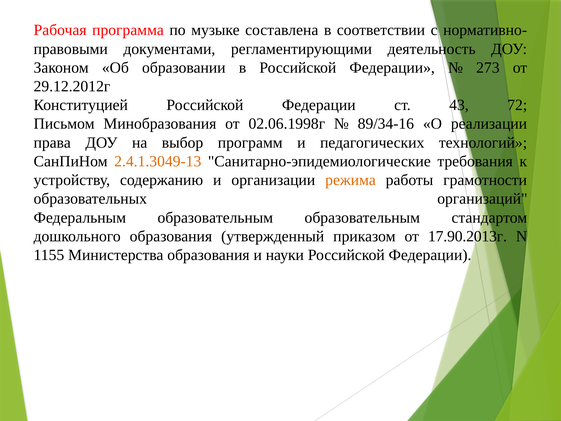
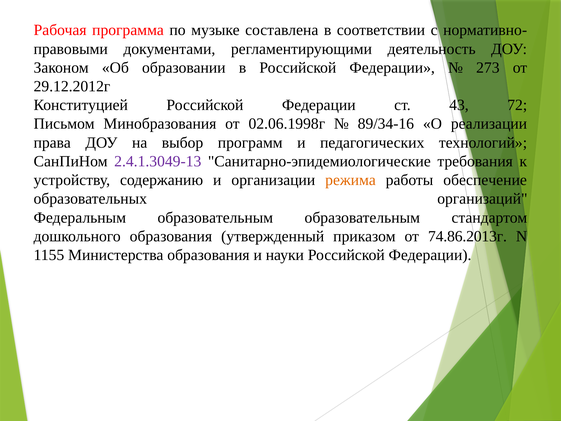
2.4.1.3049-13 colour: orange -> purple (158, 161)
грамотности: грамотности -> обеспечение (485, 180)
17.90.2013г: 17.90.2013г -> 74.86.2013г (468, 236)
